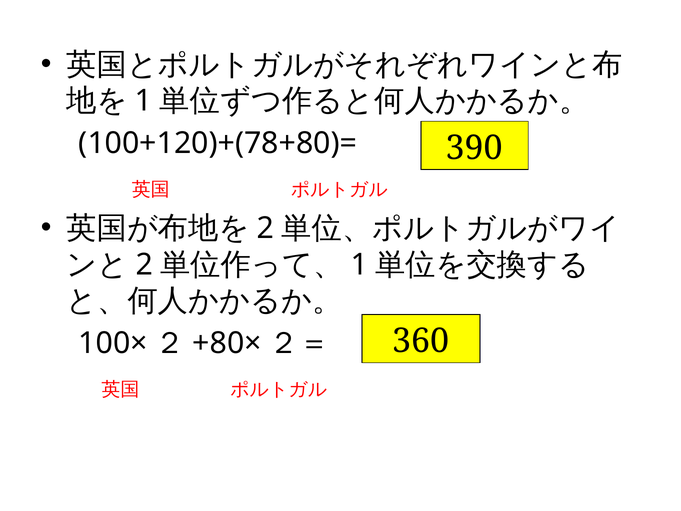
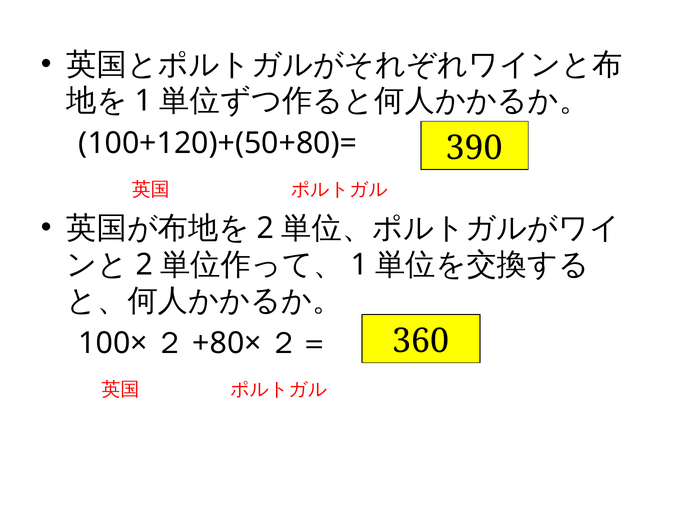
100+120)+(78+80)=: 100+120)+(78+80)= -> 100+120)+(50+80)= (218, 143)
